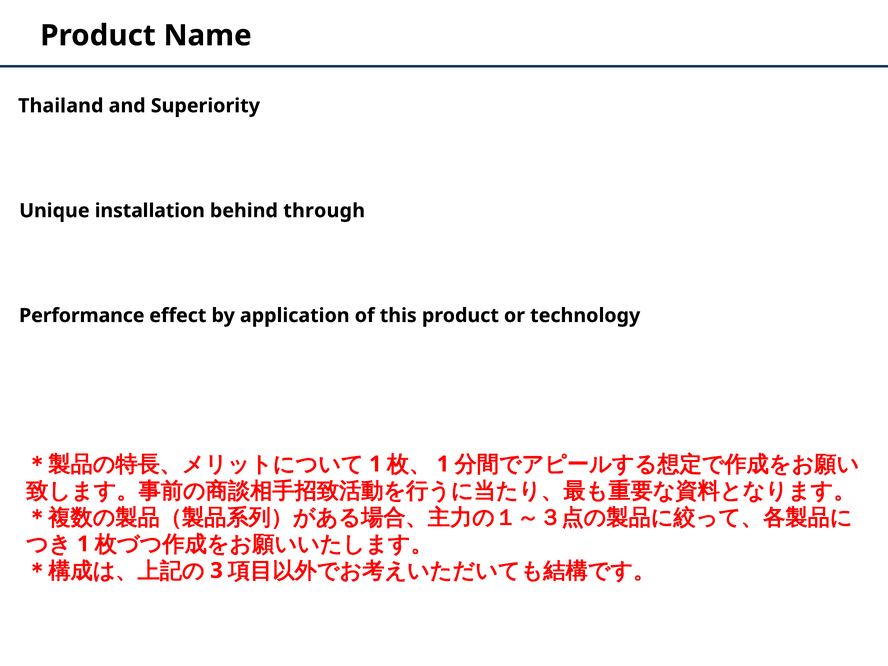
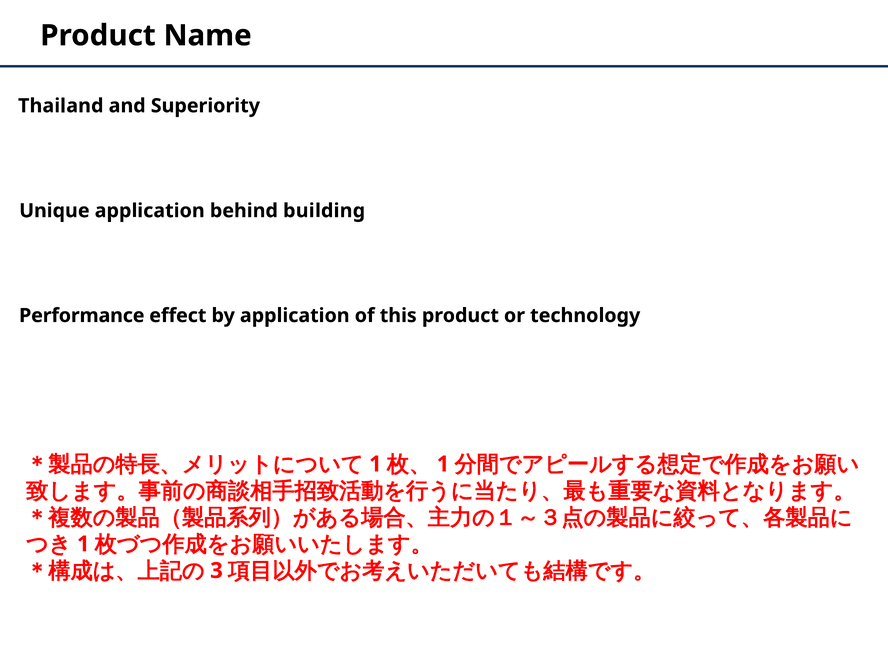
Unique installation: installation -> application (150, 211)
through: through -> building (324, 211)
